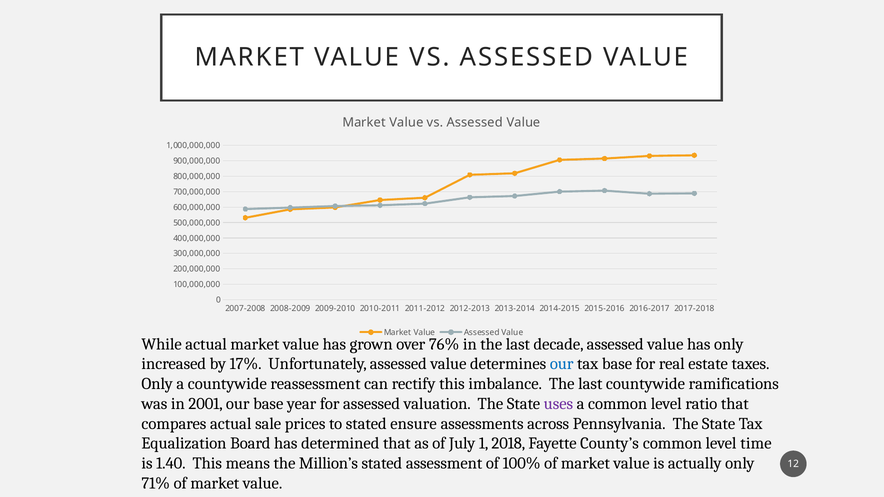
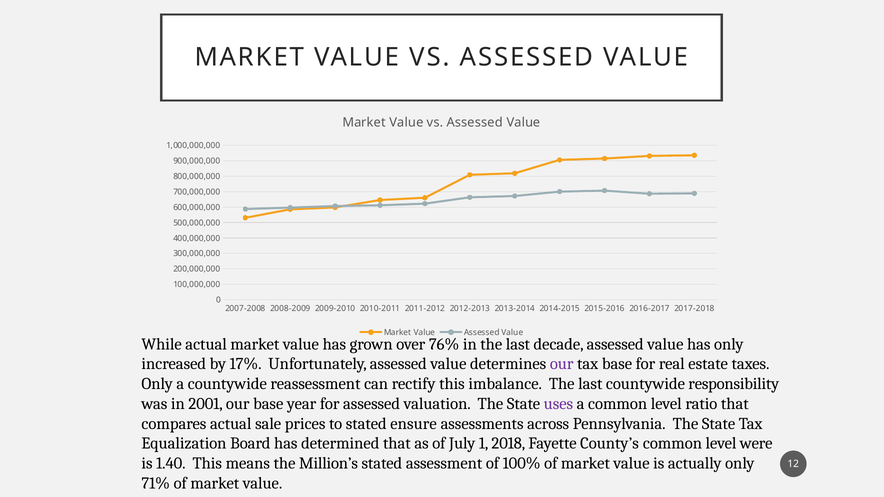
our colour: blue -> purple (562, 364)
ramifications: ramifications -> responsibility (734, 384)
time: time -> were (756, 444)
